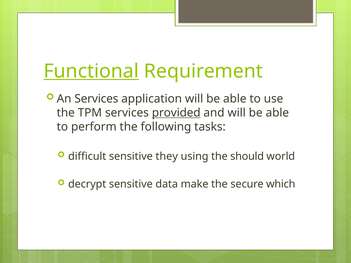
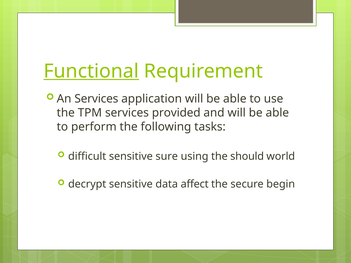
provided underline: present -> none (176, 113)
they: they -> sure (167, 156)
make: make -> affect (195, 184)
which: which -> begin (281, 184)
